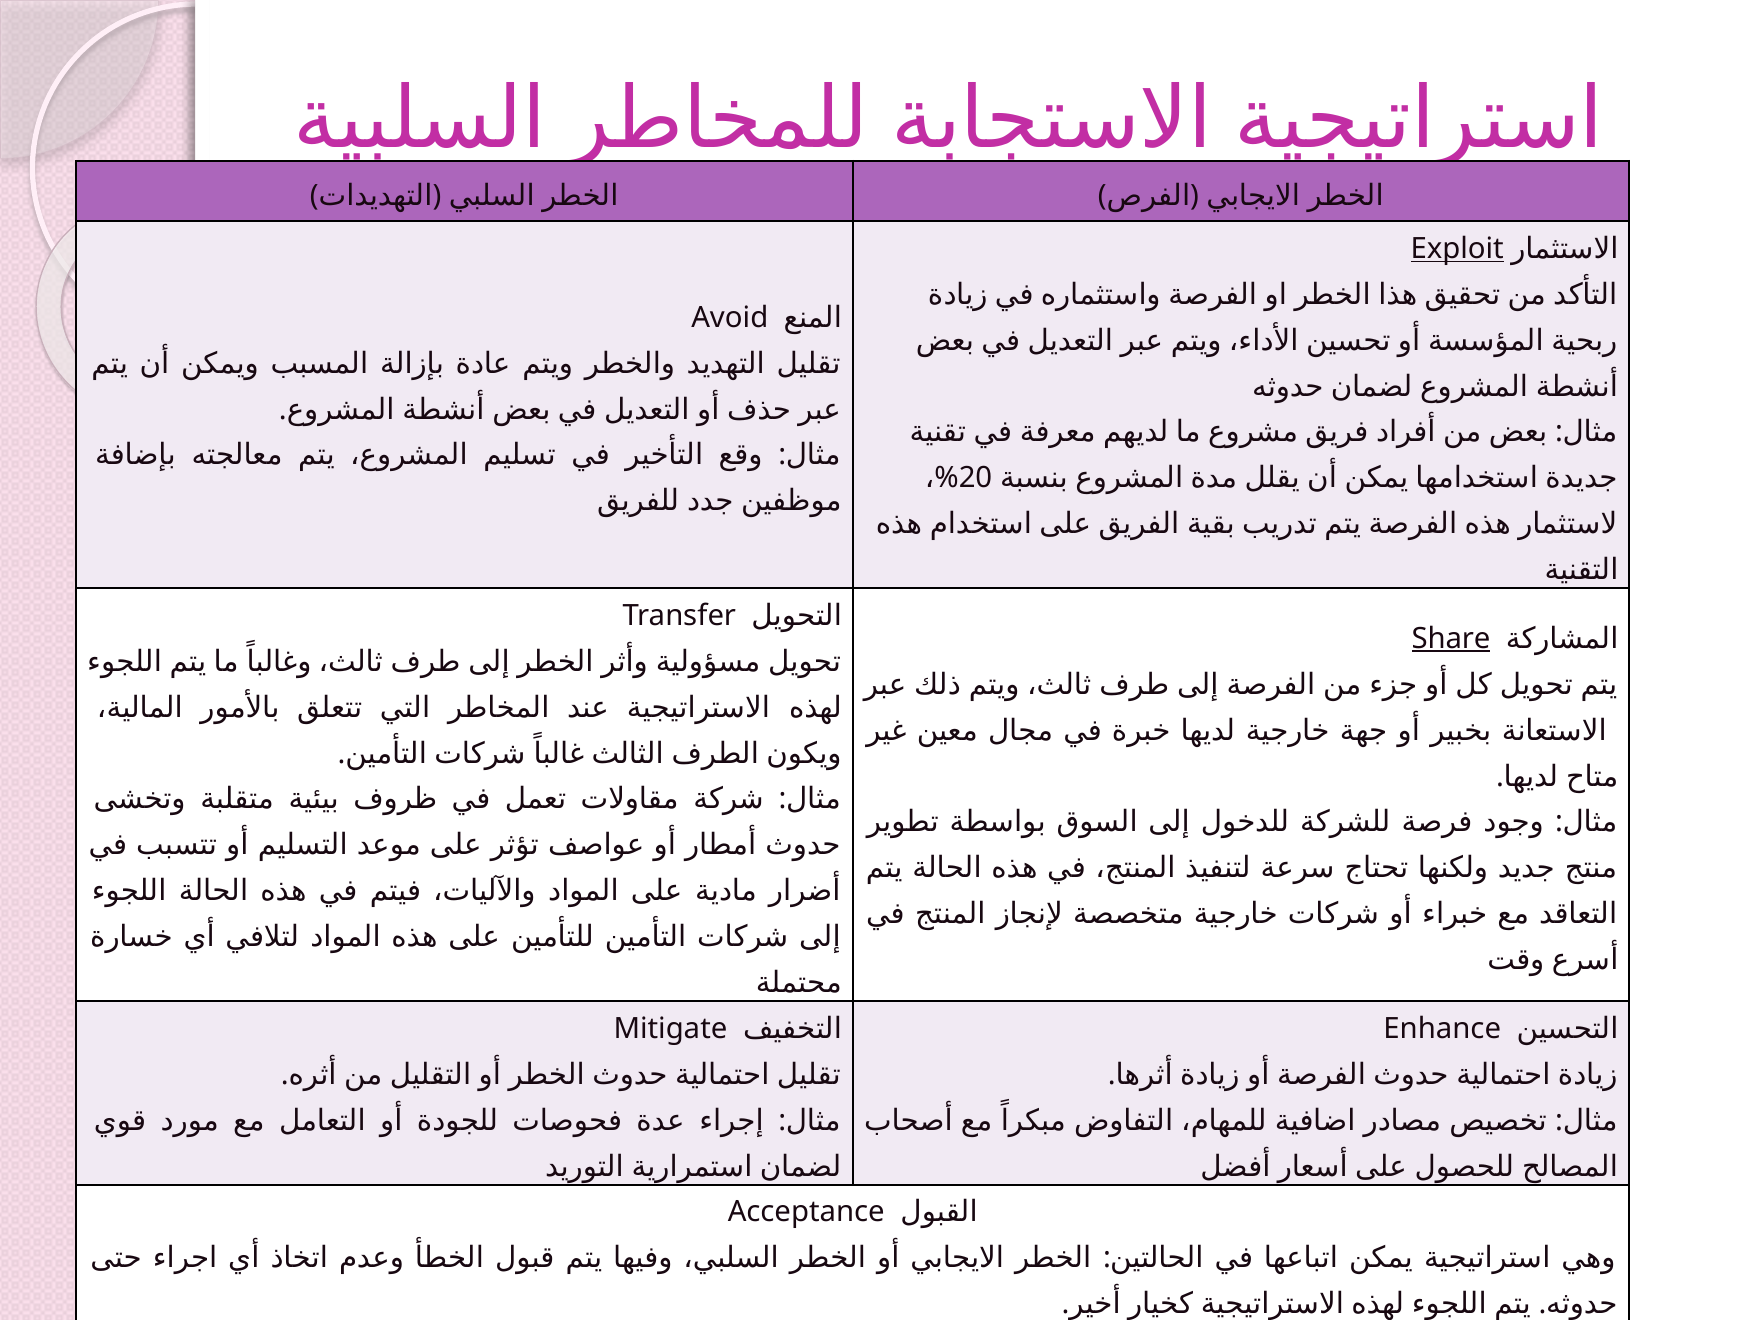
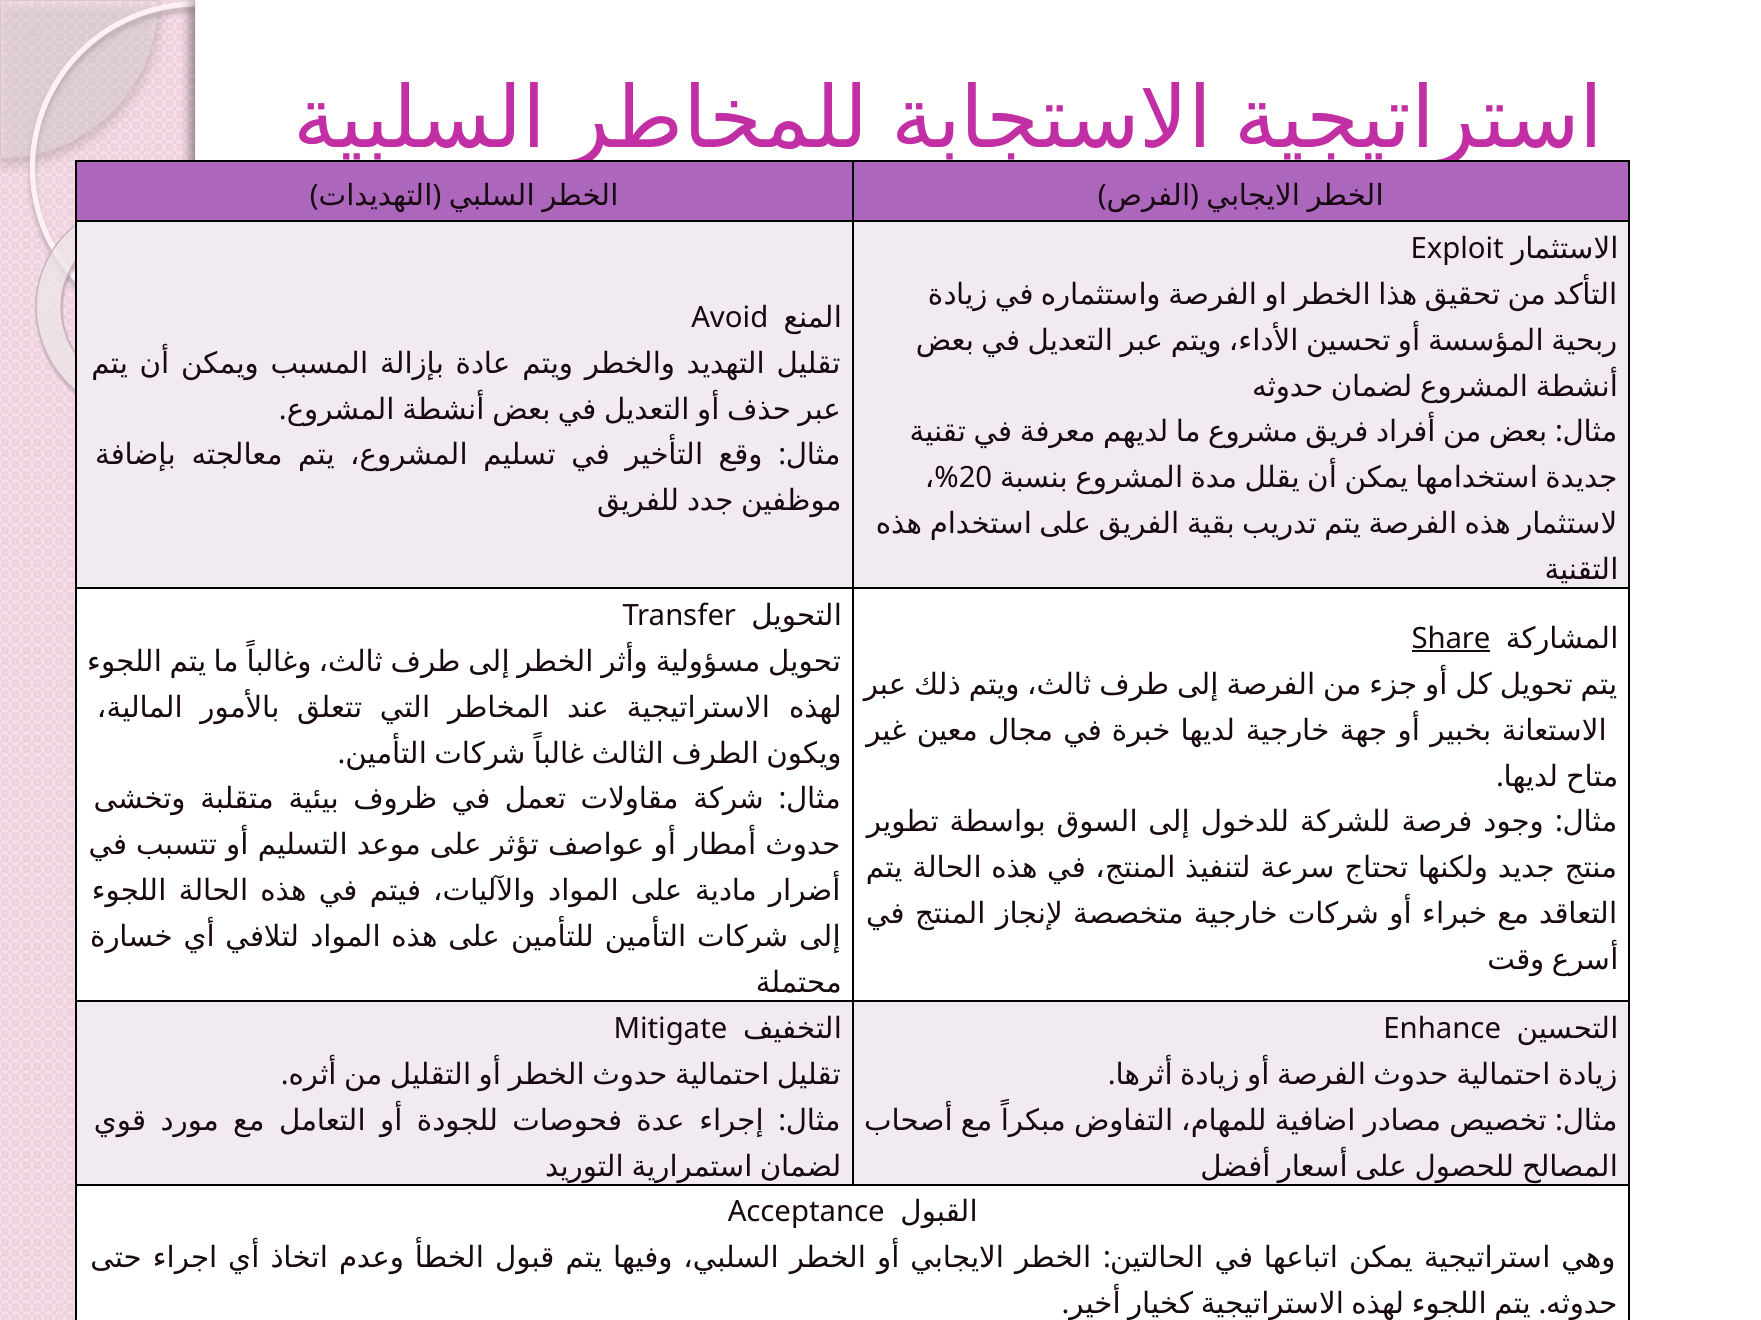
Exploit underline: present -> none (1457, 249)
